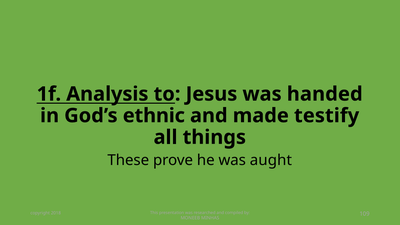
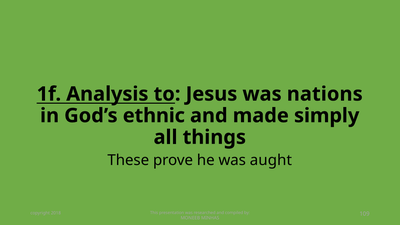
handed: handed -> nations (325, 94)
testify: testify -> simply (327, 116)
